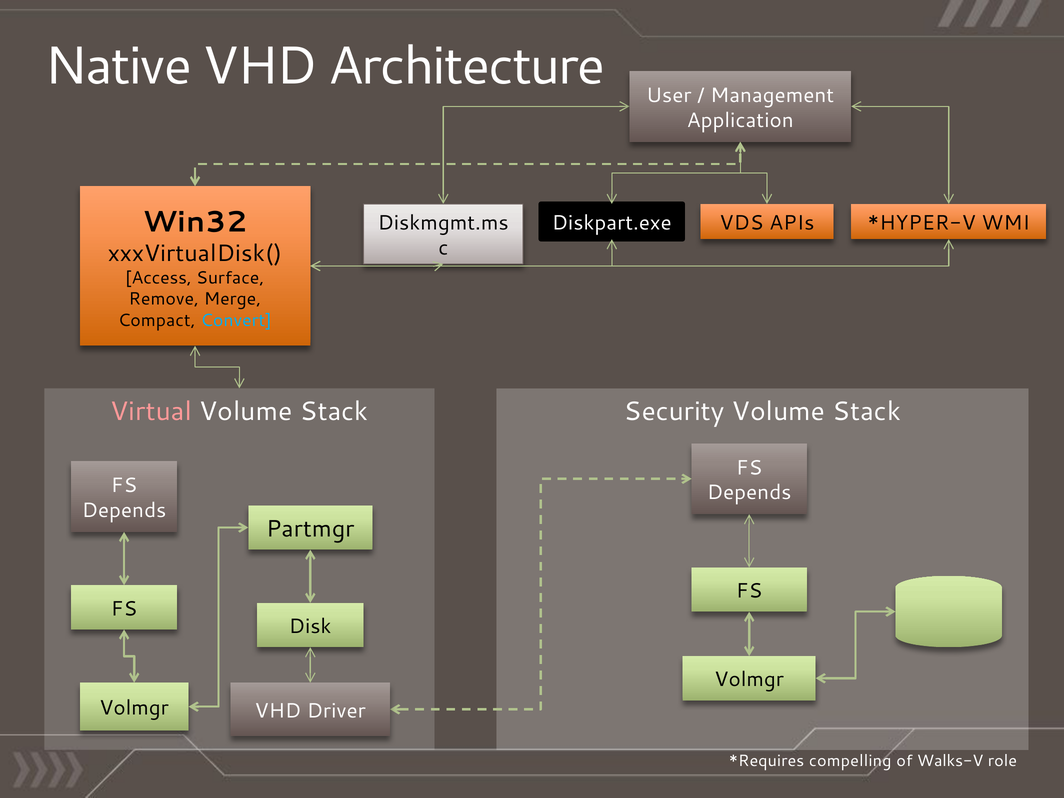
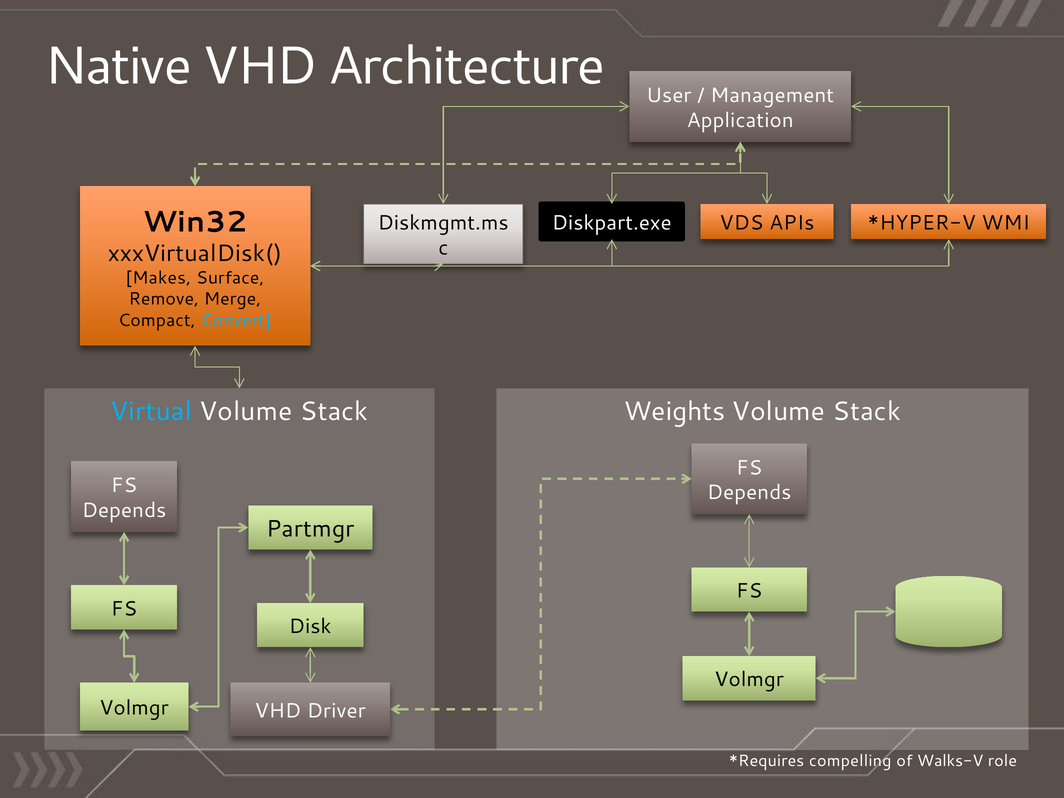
Access: Access -> Makes (158, 278)
Virtual colour: pink -> light blue (151, 411)
Security: Security -> Weights (674, 411)
